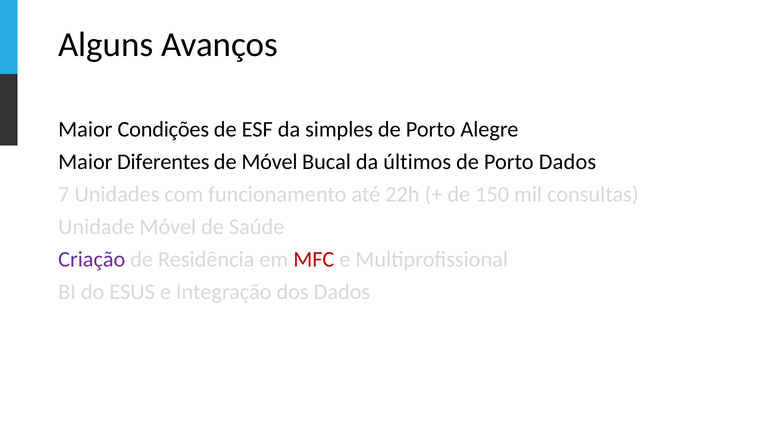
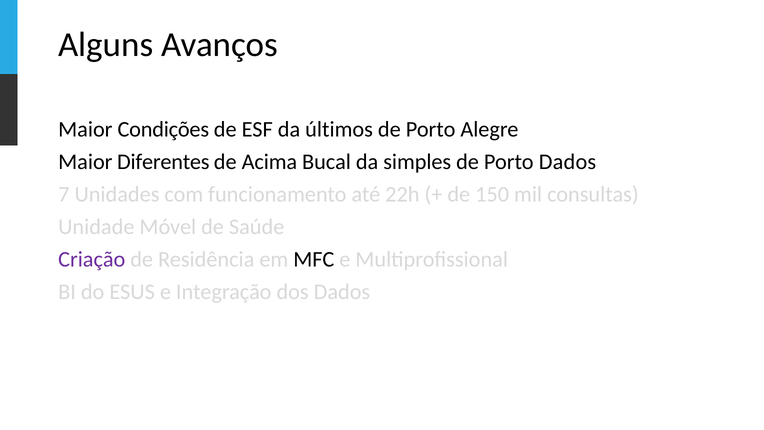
simples: simples -> últimos (339, 129)
de Móvel: Móvel -> Acima (269, 162)
últimos: últimos -> simples (417, 162)
MFC colour: red -> black (314, 259)
